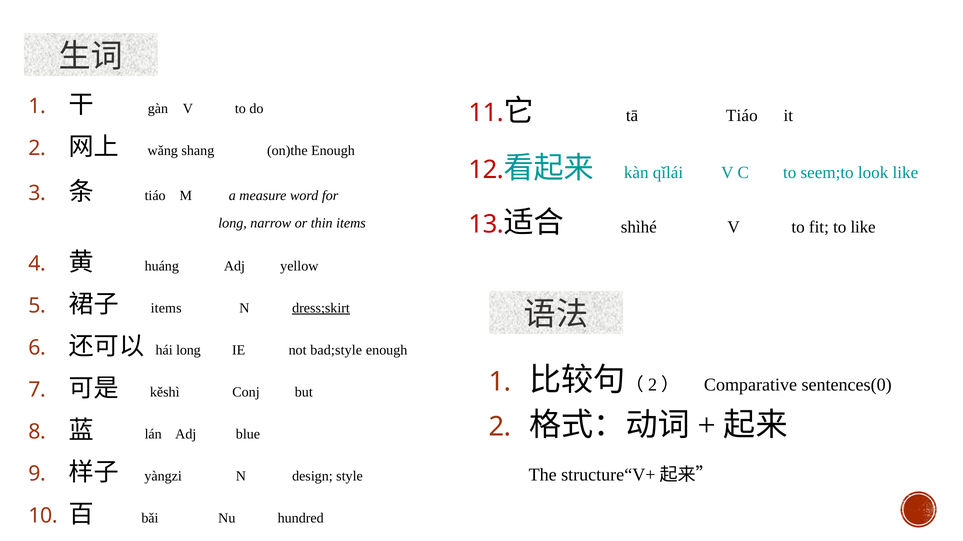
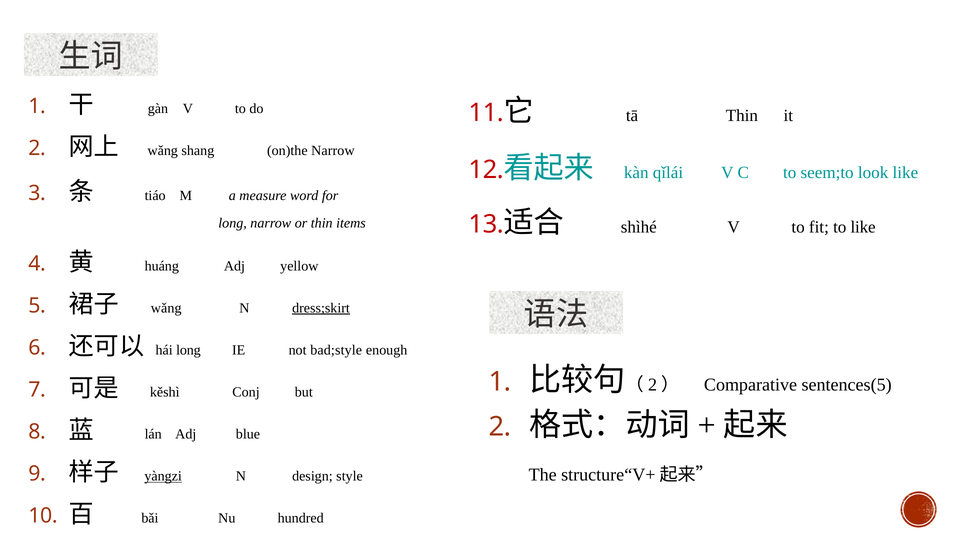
tā Tiáo: Tiáo -> Thin (742, 116)
on)the Enough: Enough -> Narrow (333, 151)
items: items -> wǎng (166, 308)
sentences(0: sentences(0 -> sentences(5 (847, 385)
yàngzi underline: none -> present (163, 477)
